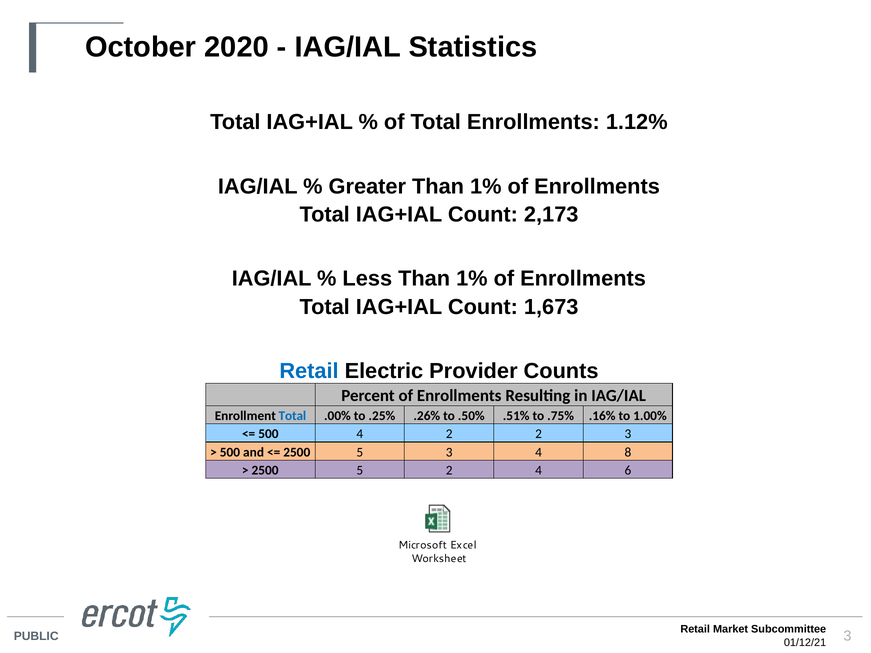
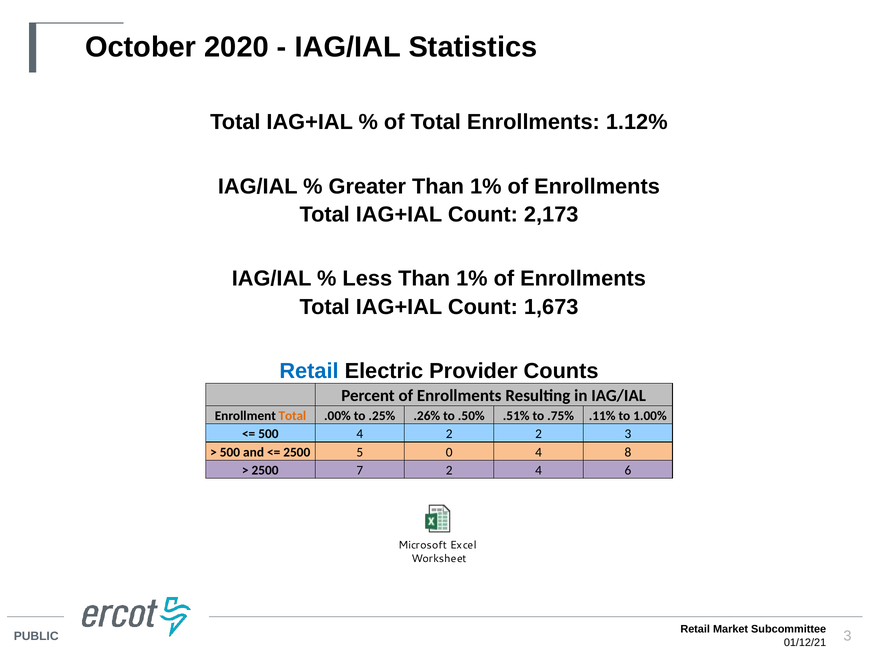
Total colour: blue -> orange (292, 416)
.16%: .16% -> .11% (602, 416)
5 3: 3 -> 0 (449, 452)
5: 5 -> 7 (360, 470)
